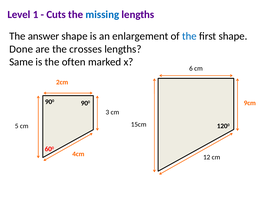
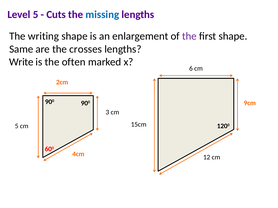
Level 1: 1 -> 5 (36, 15)
answer: answer -> writing (43, 36)
the colour: blue -> purple (189, 36)
Done: Done -> Same (21, 49)
Same: Same -> Write (21, 62)
